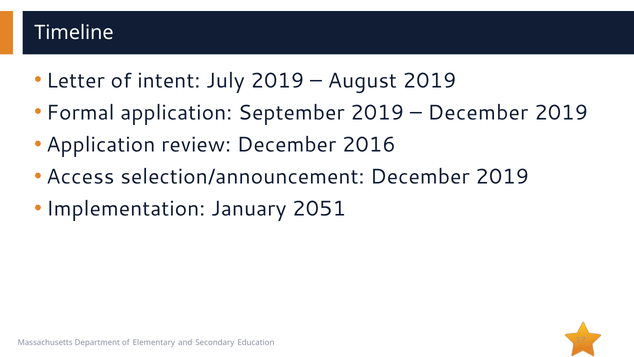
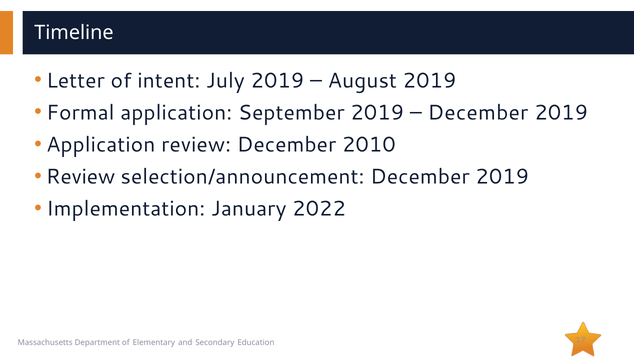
2016: 2016 -> 2010 (369, 144)
Access: Access -> Review (81, 176)
2051: 2051 -> 2022 (319, 208)
